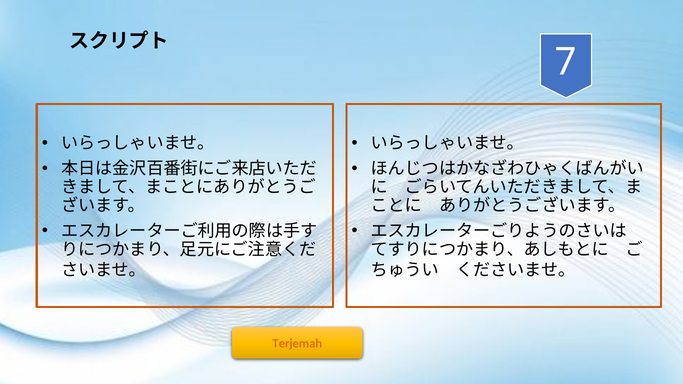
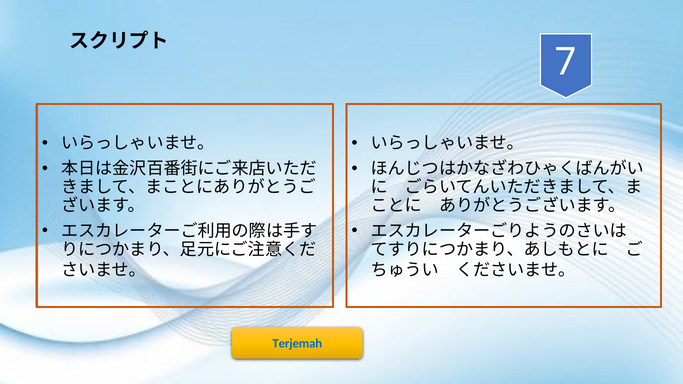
Terjemah colour: orange -> blue (297, 344)
